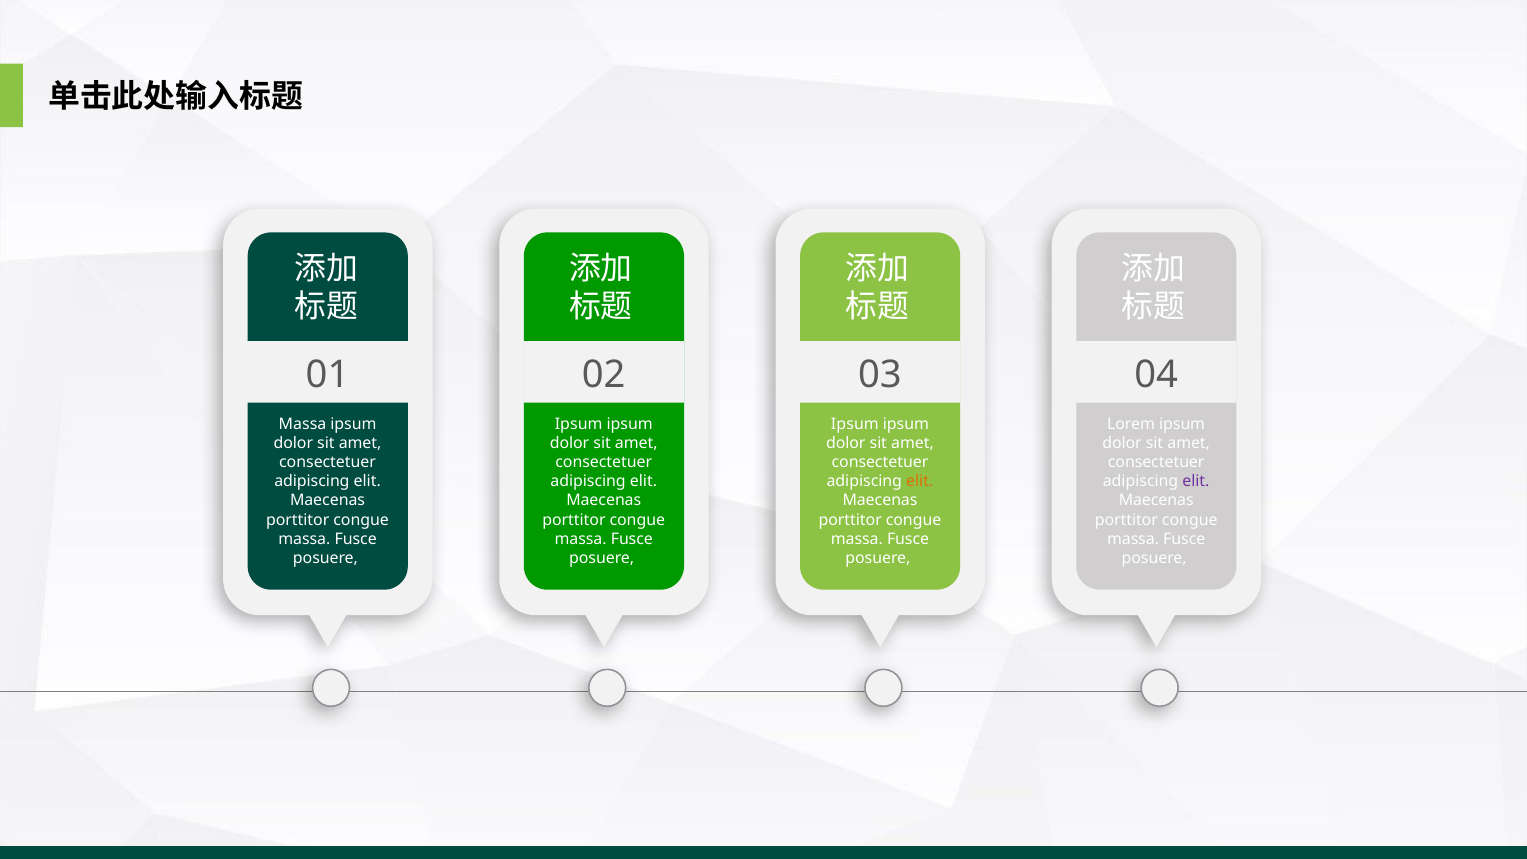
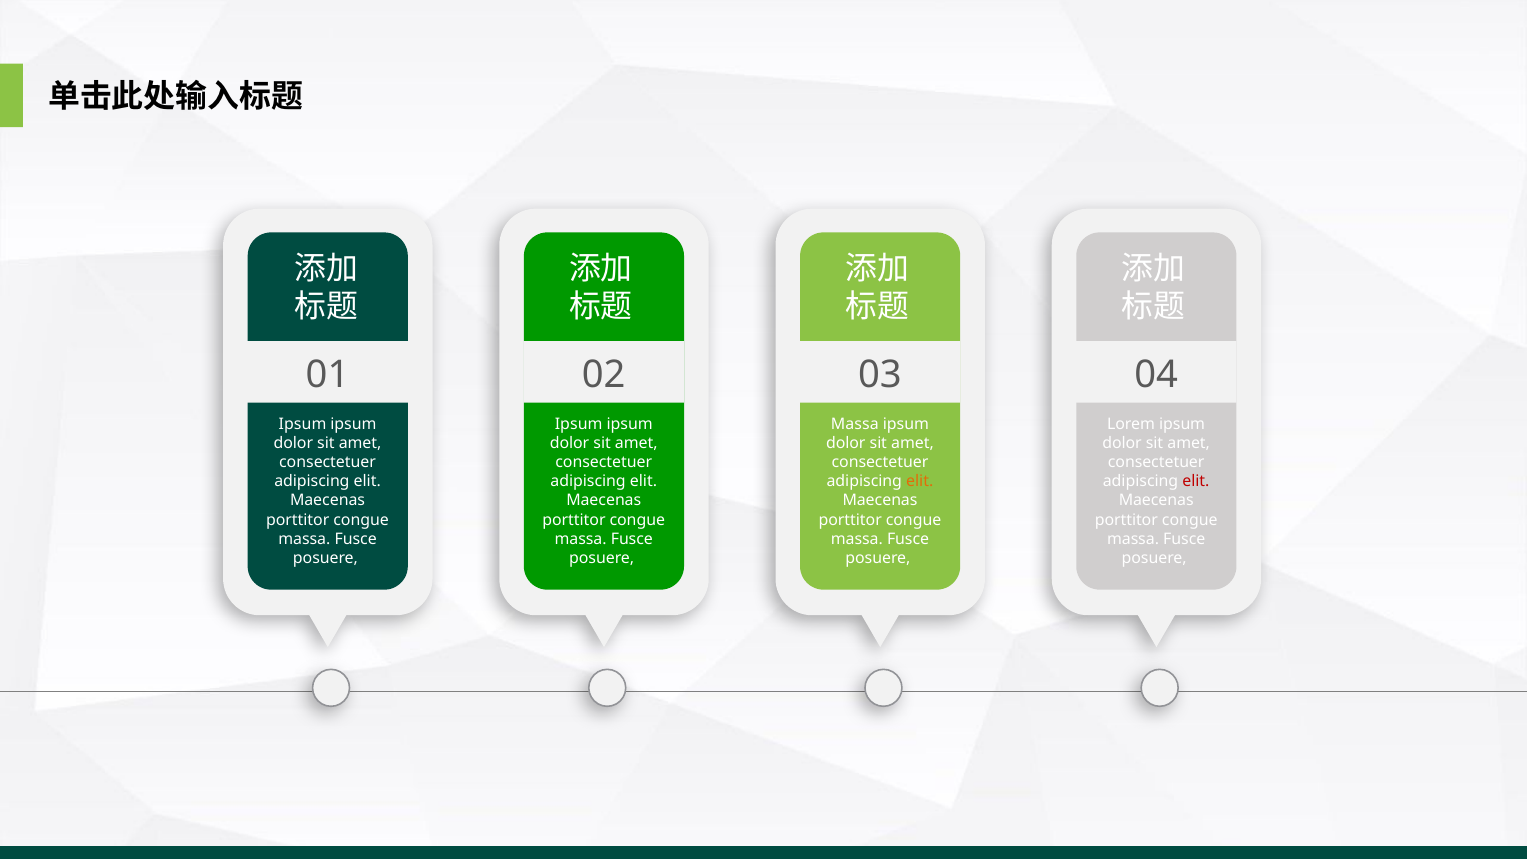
Massa: Massa -> Ipsum (302, 424)
Ipsum: Ipsum -> Massa (855, 424)
elit colour: purple -> red (1196, 481)
